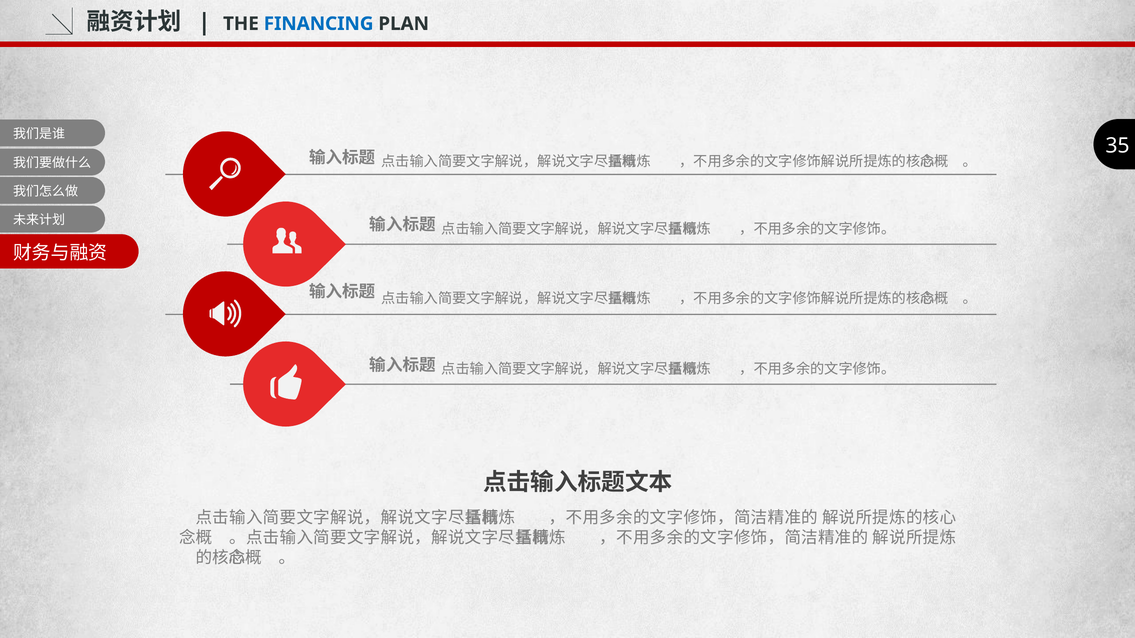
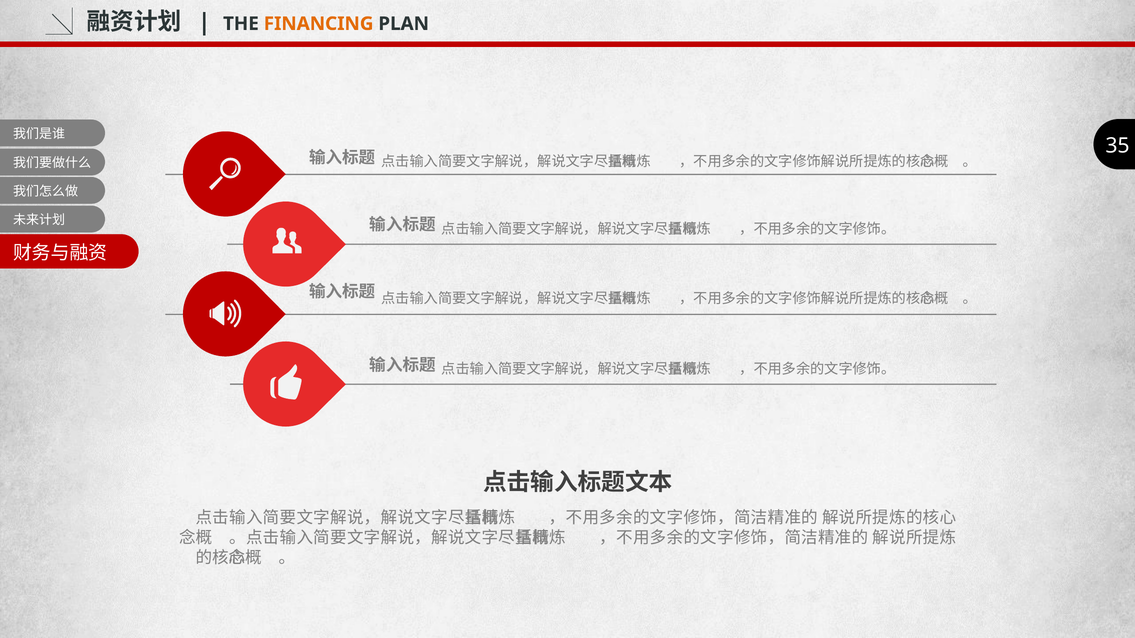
FINANCING colour: blue -> orange (319, 24)
